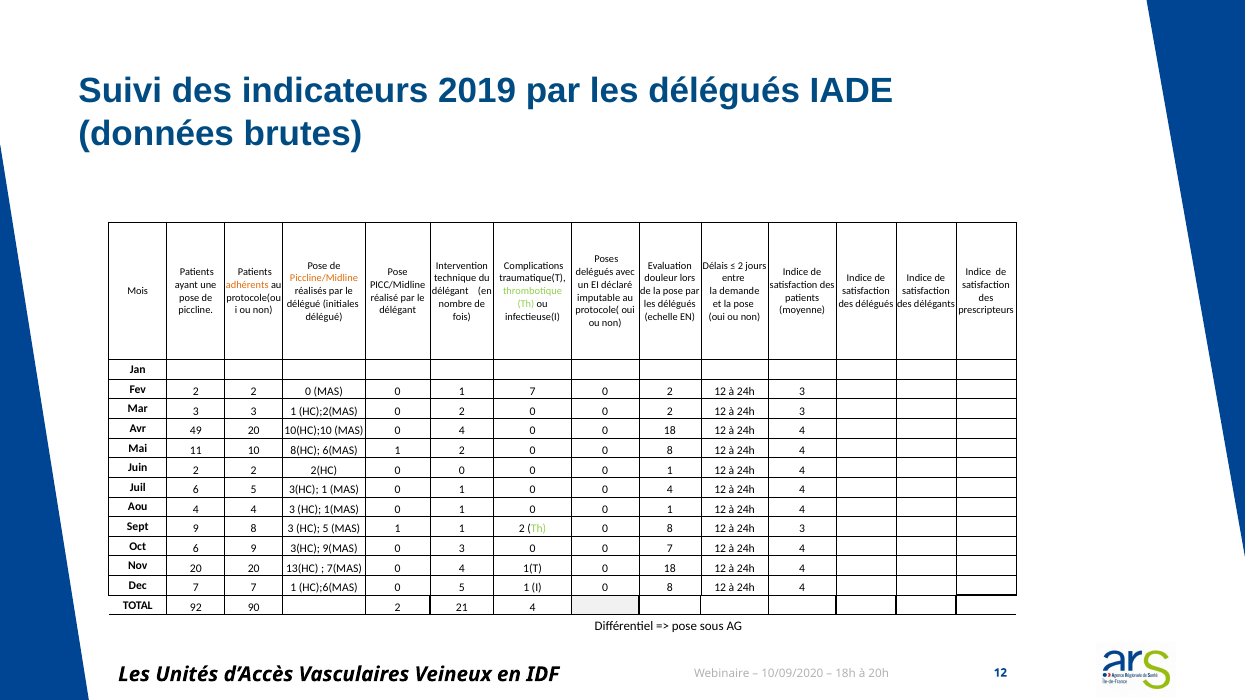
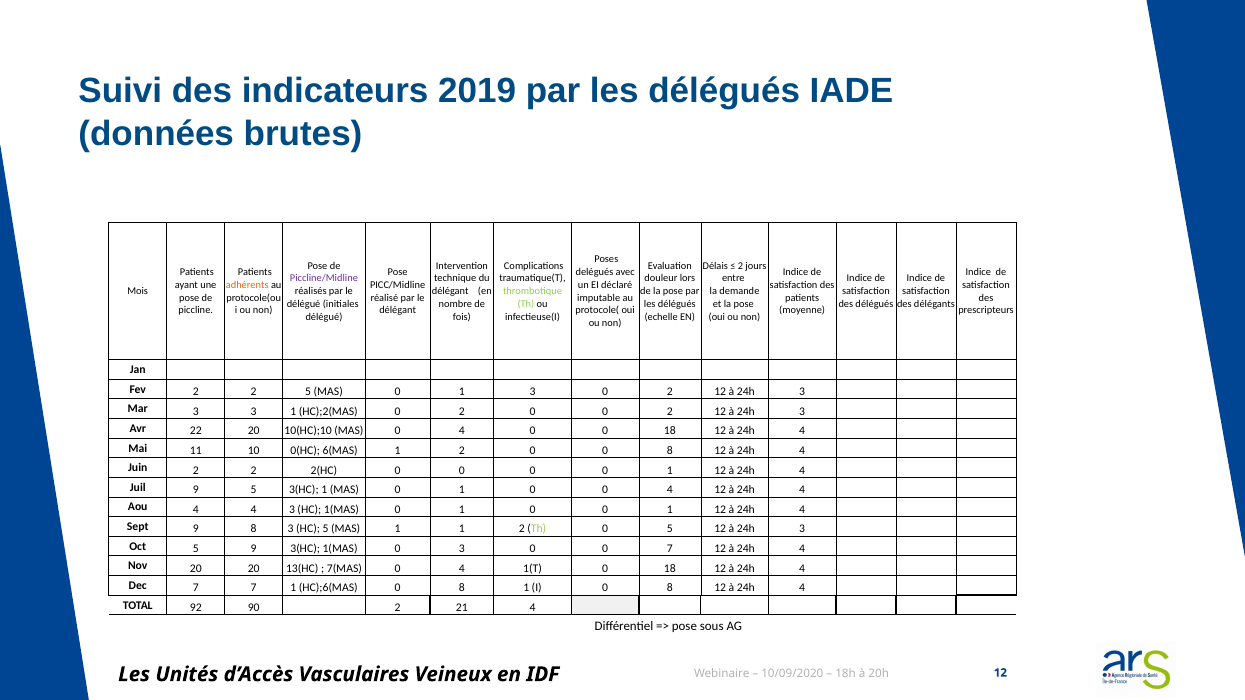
Piccline/Midline colour: orange -> purple (324, 279)
2 2 0: 0 -> 5 (308, 392)
1 7: 7 -> 3 (533, 392)
49: 49 -> 22 (196, 431)
8(HC: 8(HC -> 0(HC (305, 451)
Juil 6: 6 -> 9 (196, 490)
Th 0 8: 8 -> 5 (670, 529)
Oct 6: 6 -> 5 (196, 549)
3(HC 9(MAS: 9(MAS -> 1(MAS (340, 549)
HC);6(MAS 0 5: 5 -> 8 (462, 588)
